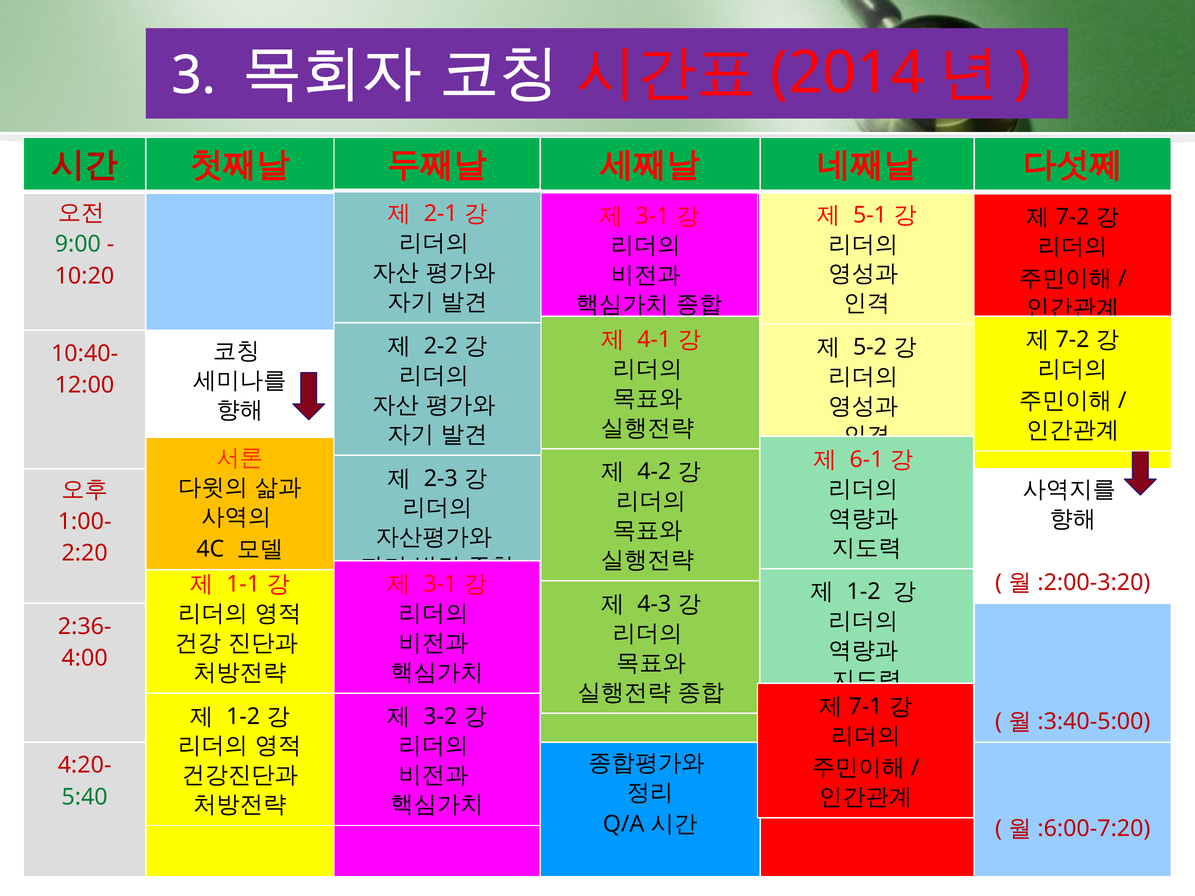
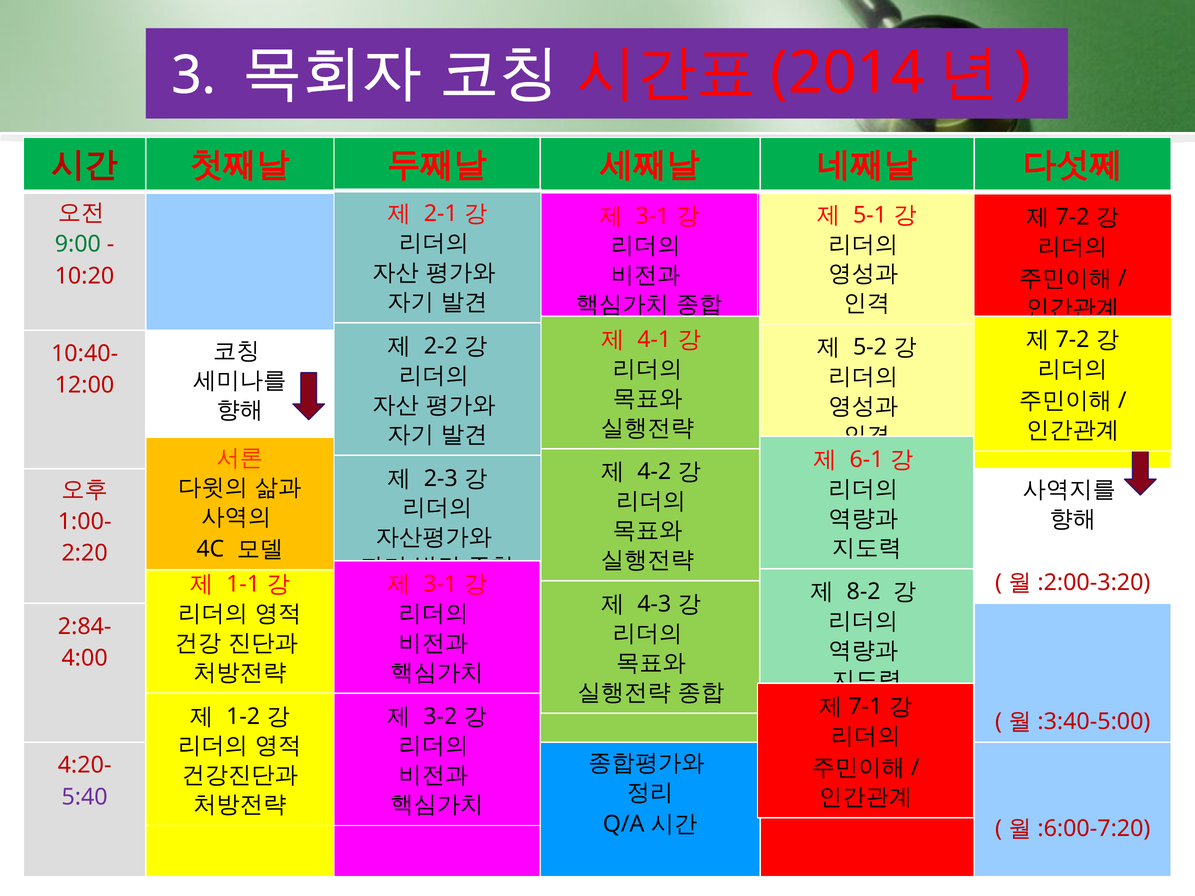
1-2: 1-2 -> 8-2 (864, 592)
2:36-: 2:36- -> 2:84- (85, 627)
5:40 colour: green -> purple (85, 797)
